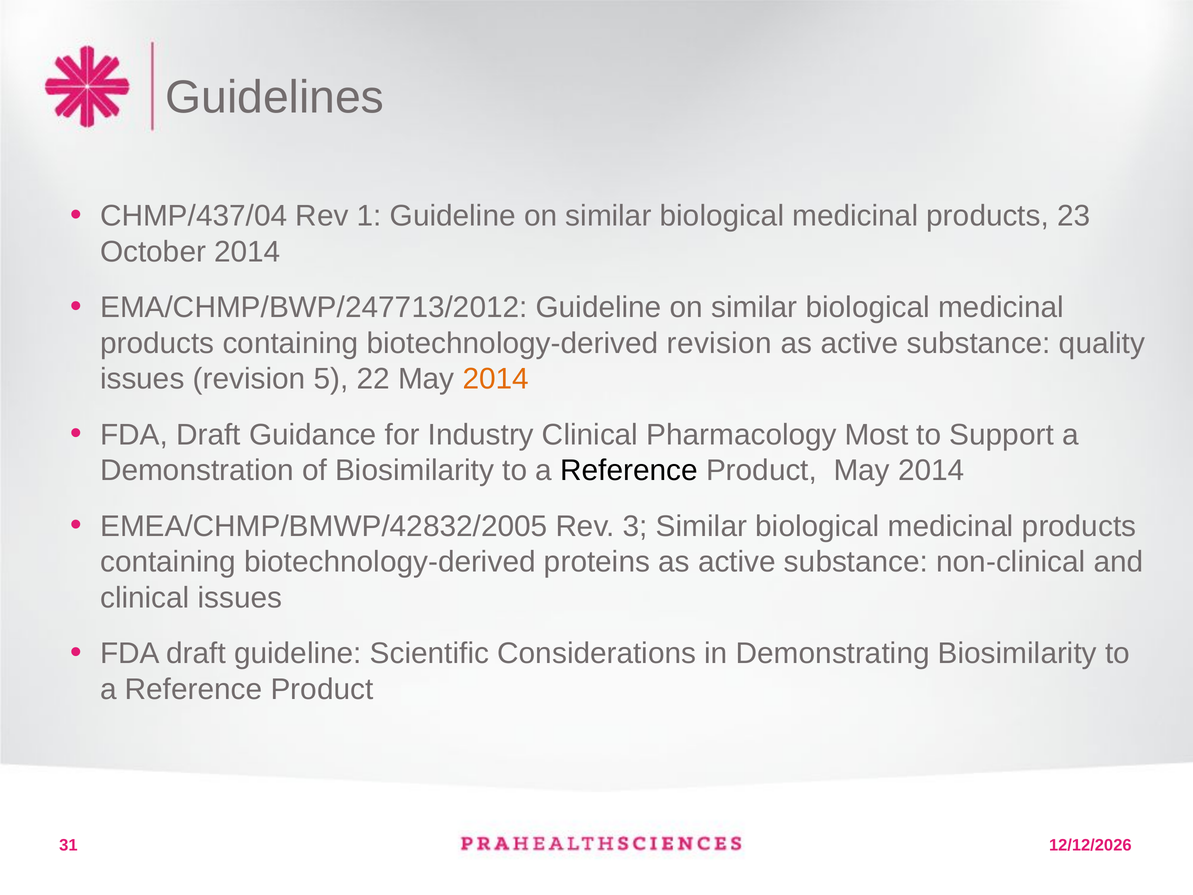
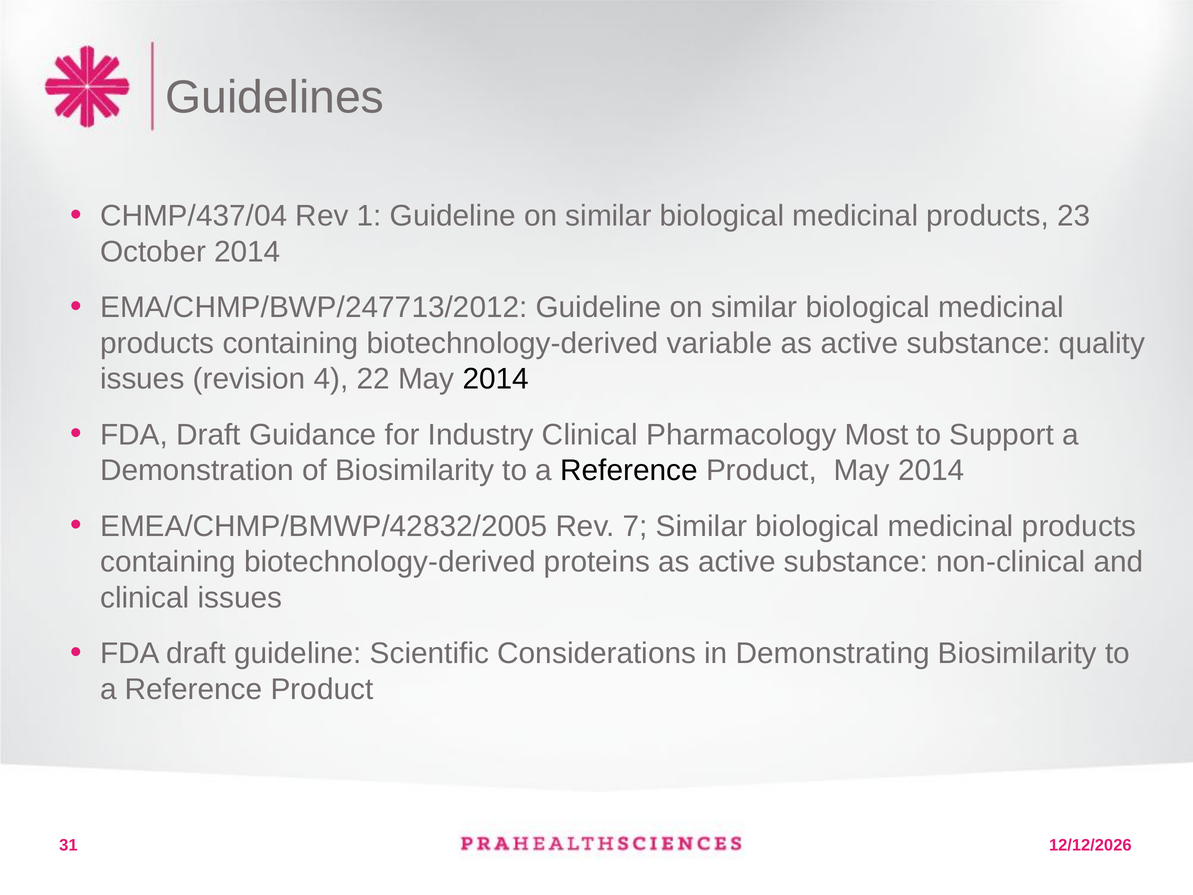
biotechnology-derived revision: revision -> variable (719, 343)
5: 5 -> 4 (331, 379)
2014 colour: orange -> black (496, 379)
3: 3 -> 7 (635, 526)
